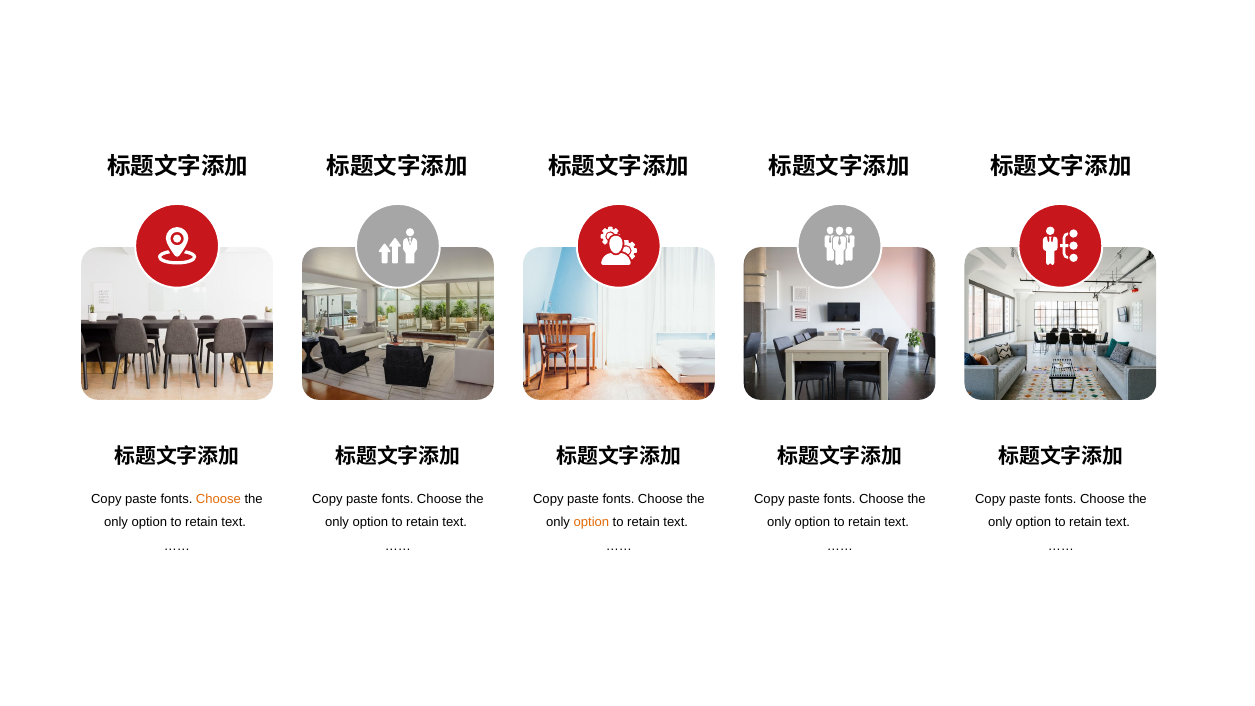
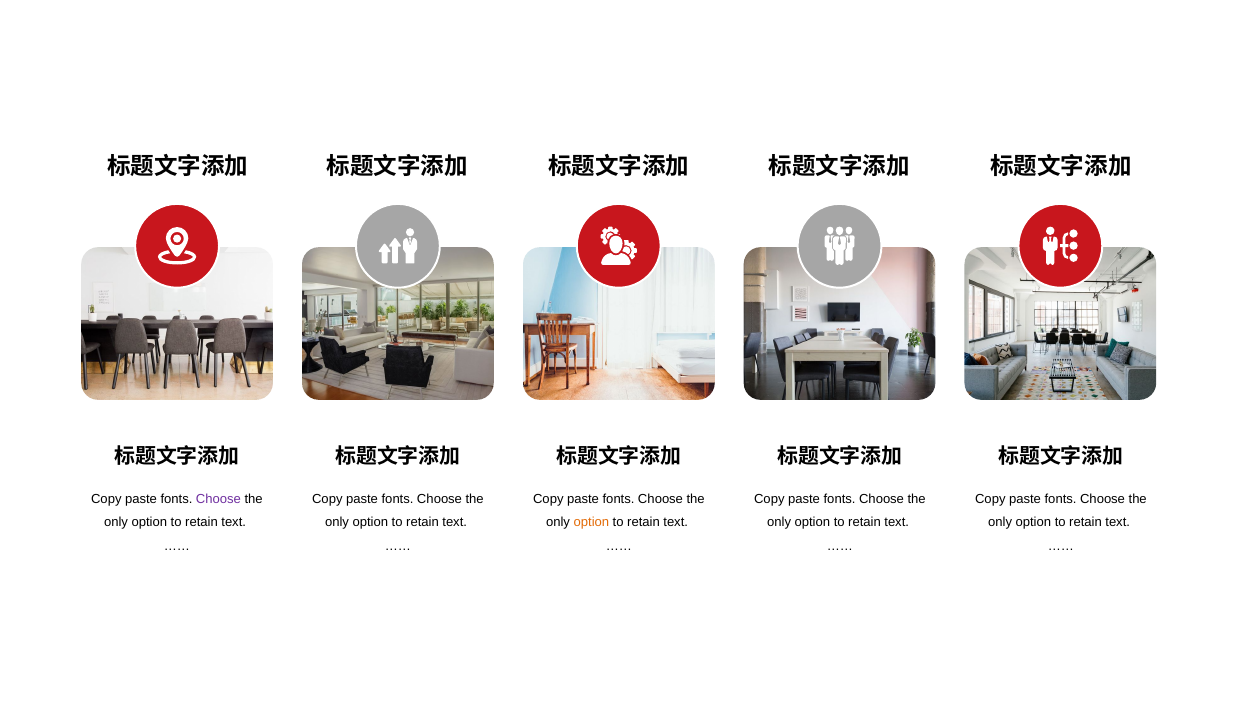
Choose colour: orange -> purple (218, 499)
